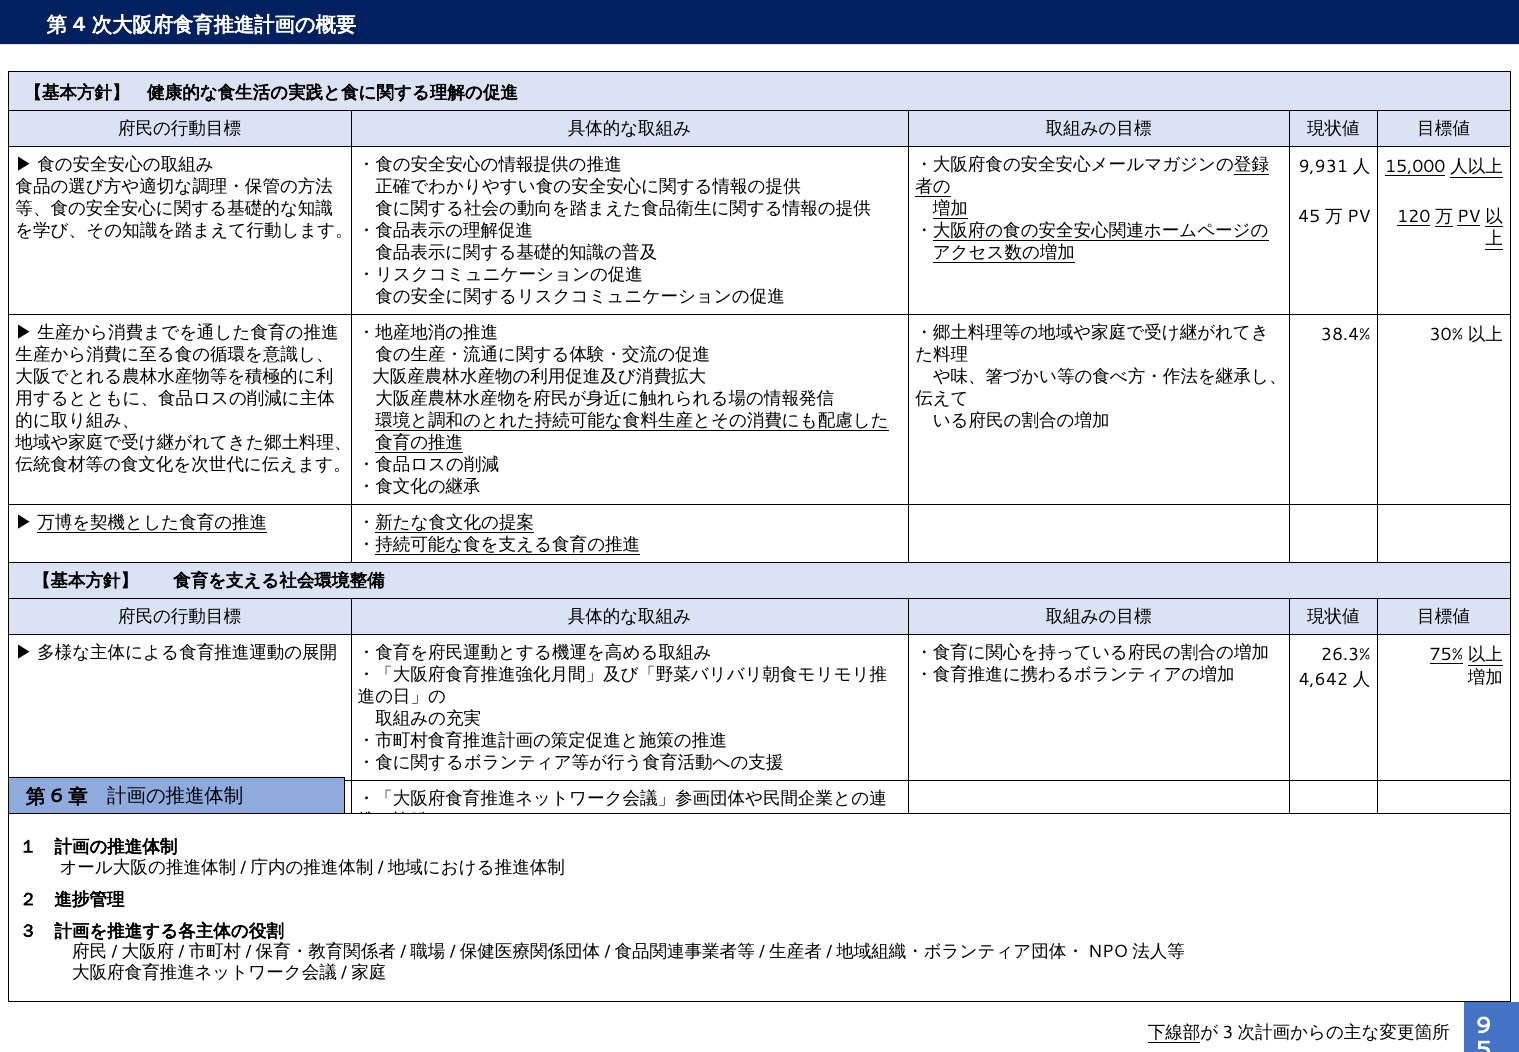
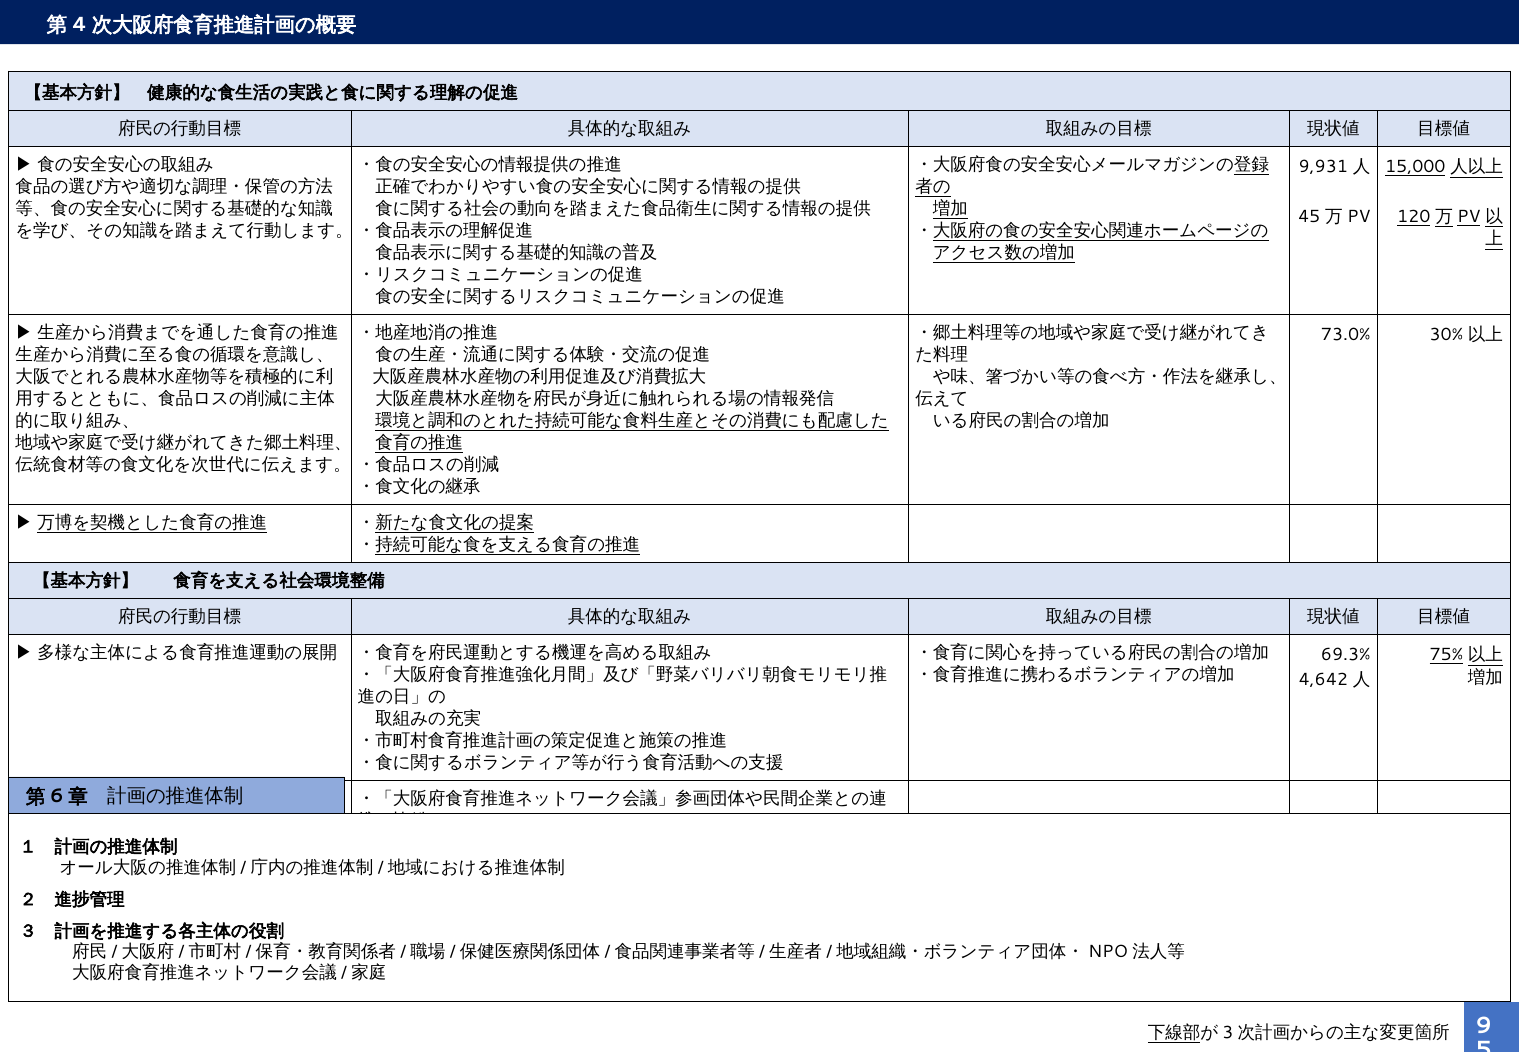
38.4%: 38.4% -> 73.0% (1346, 335)
26.3%: 26.3% -> 69.3% (1346, 655)
